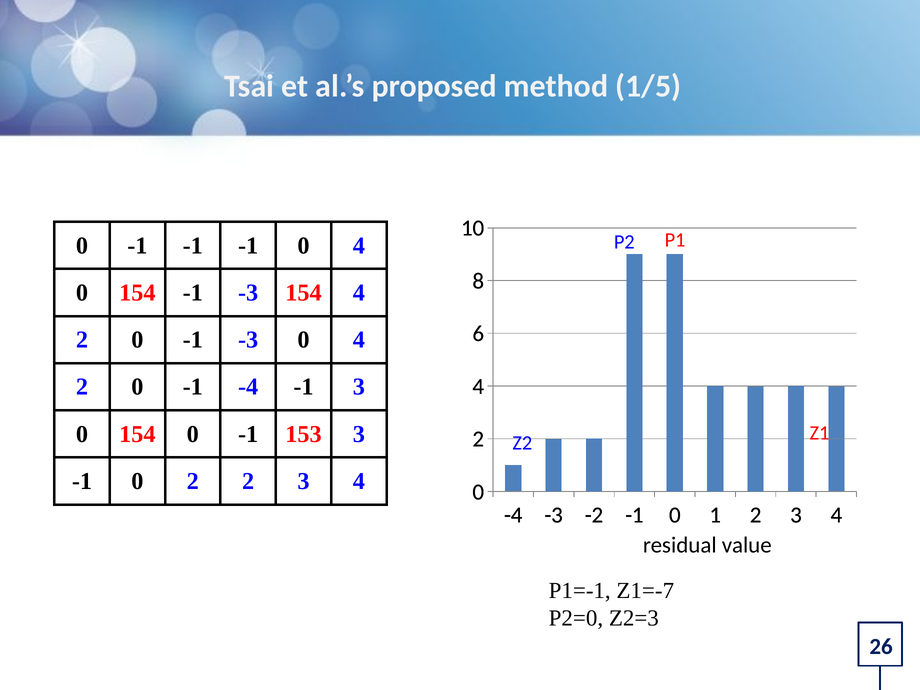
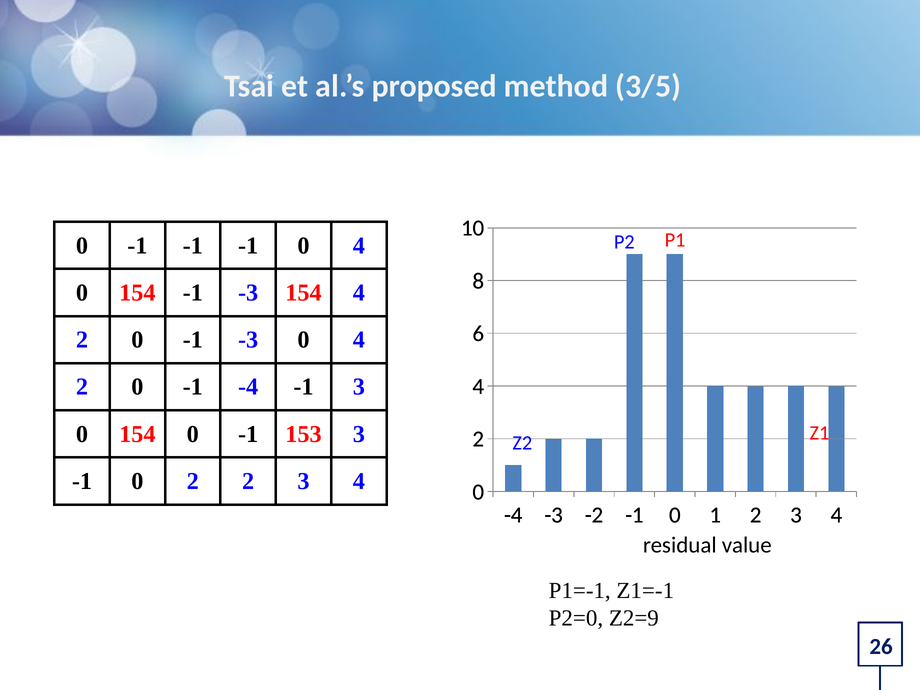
1/5: 1/5 -> 3/5 (648, 86)
Z1=-7: Z1=-7 -> Z1=-1 (645, 590)
Z2=3: Z2=3 -> Z2=9 (634, 618)
